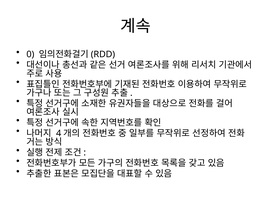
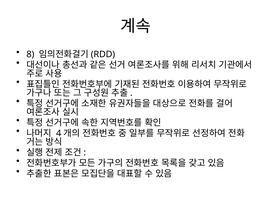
0: 0 -> 8 (30, 54)
